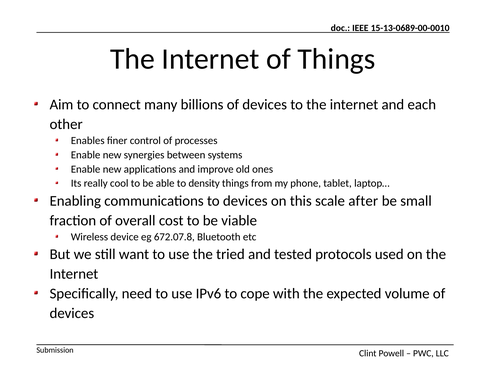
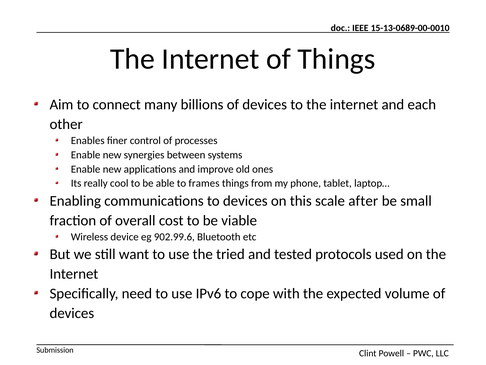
density: density -> frames (204, 183)
672.07.8: 672.07.8 -> 902.99.6 (174, 237)
